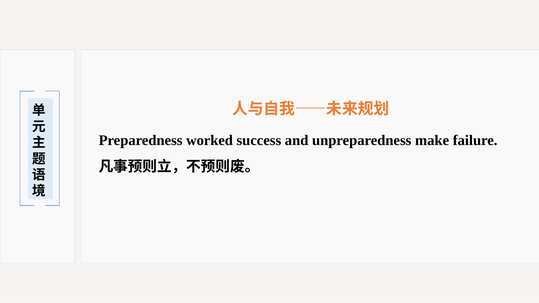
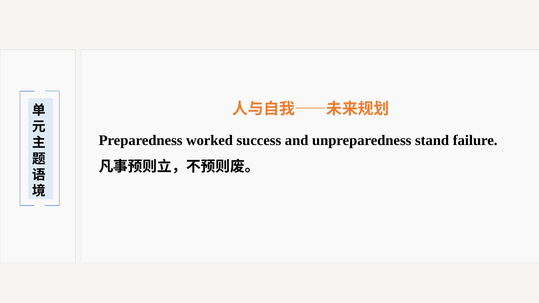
make: make -> stand (432, 140)
